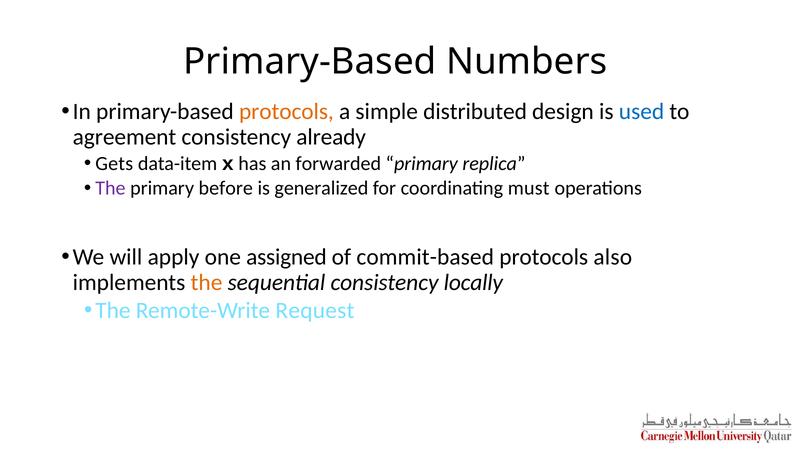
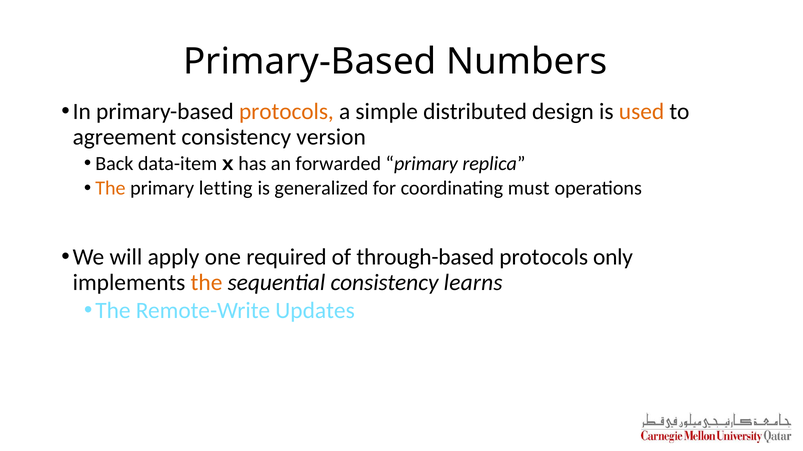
used colour: blue -> orange (642, 112)
already: already -> version (331, 137)
Gets: Gets -> Back (114, 164)
The colour: purple -> orange (110, 189)
before: before -> letting (226, 189)
assigned: assigned -> required (286, 257)
commit-based: commit-based -> through-based (425, 257)
also: also -> only (613, 257)
locally: locally -> learns (473, 283)
Request: Request -> Updates (315, 311)
